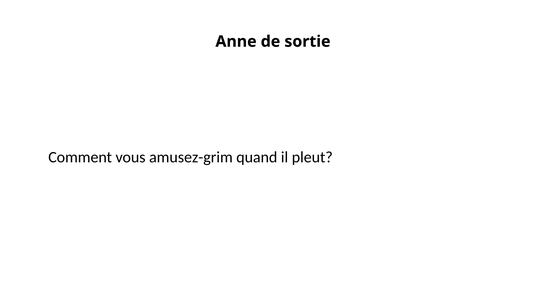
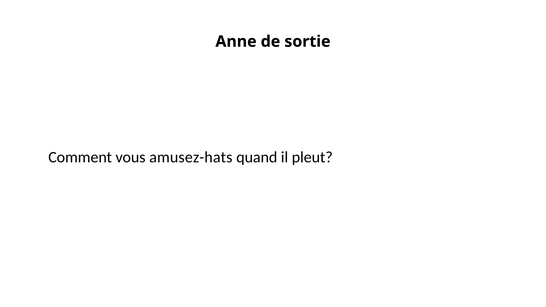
amusez-grim: amusez-grim -> amusez-hats (191, 157)
